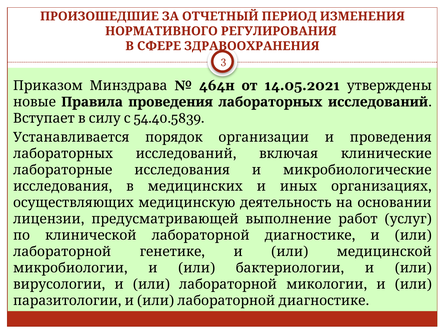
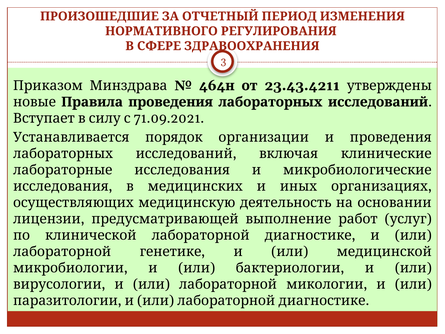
14.05.2021: 14.05.2021 -> 23.43.4211 (302, 86)
54.40.5839: 54.40.5839 -> 71.09.2021 (169, 118)
